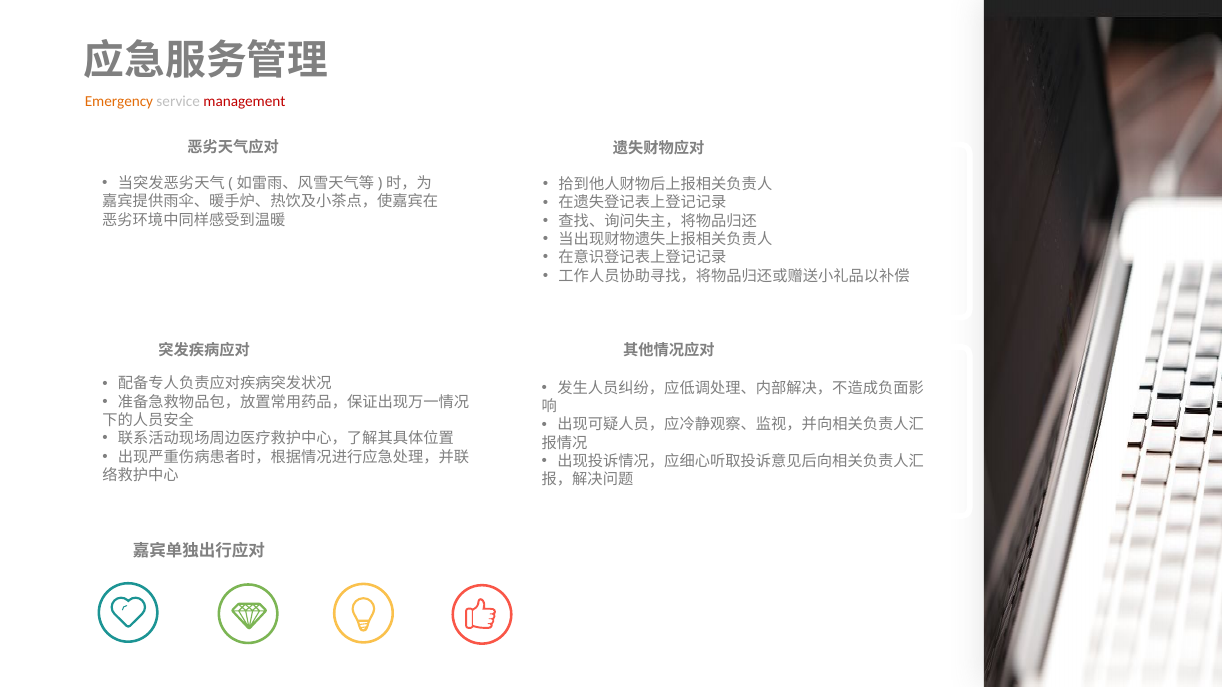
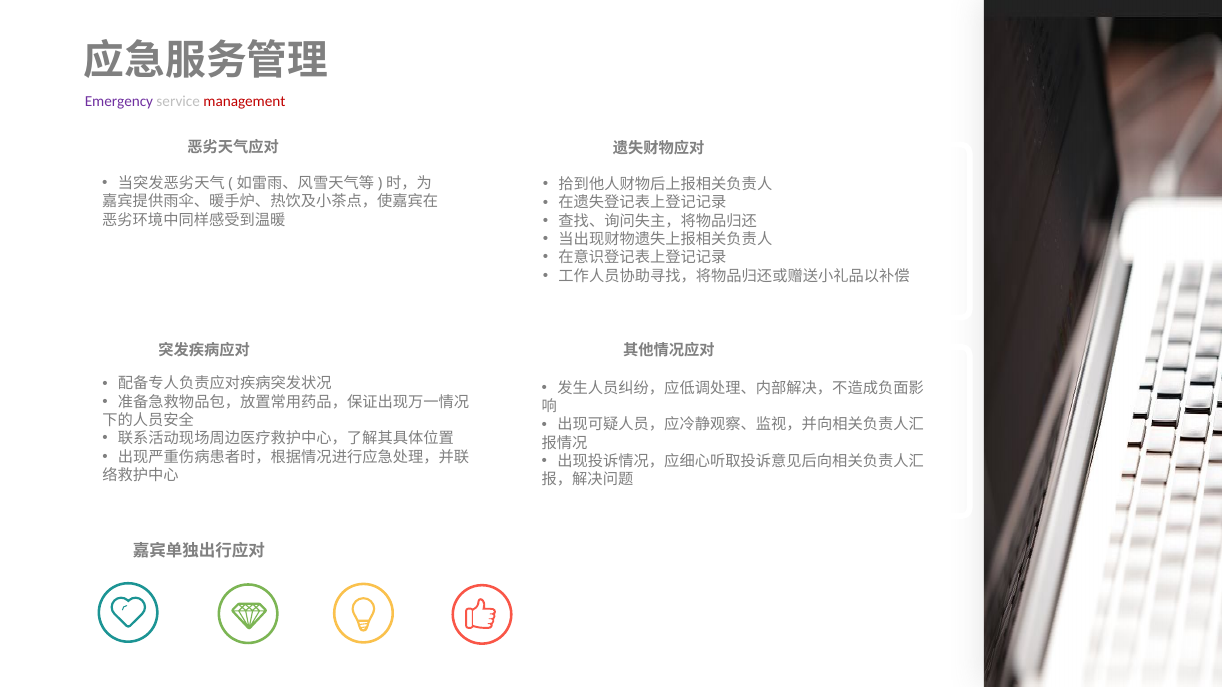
Emergency colour: orange -> purple (119, 102)
